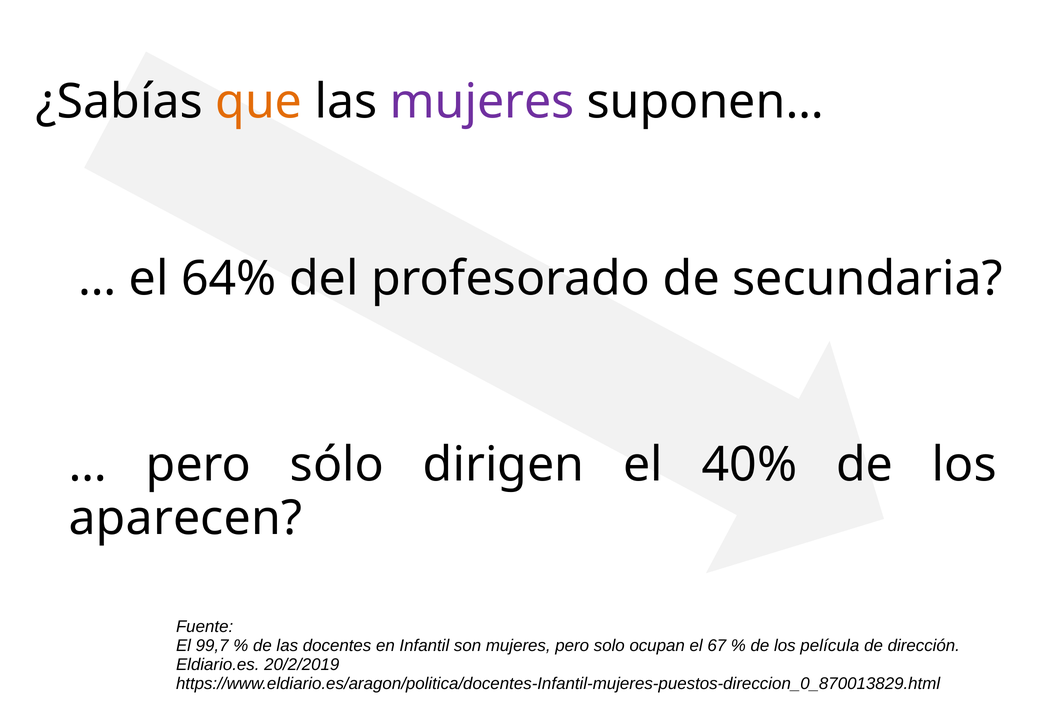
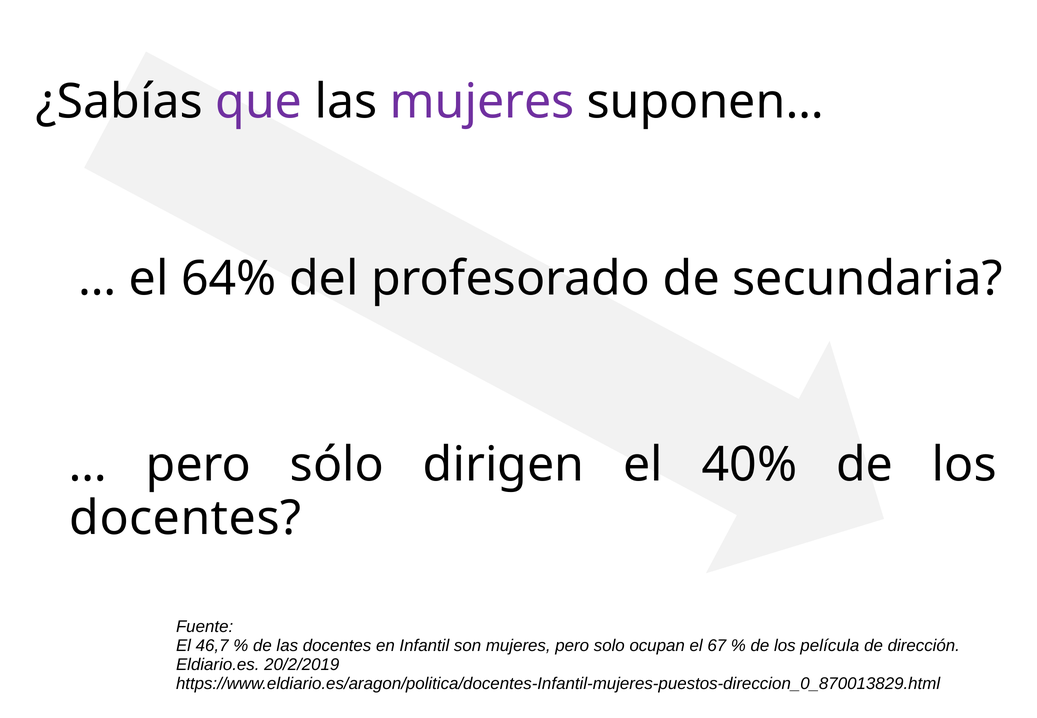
que colour: orange -> purple (259, 102)
aparecen: aparecen -> docentes (185, 518)
99,7: 99,7 -> 46,7 (212, 646)
